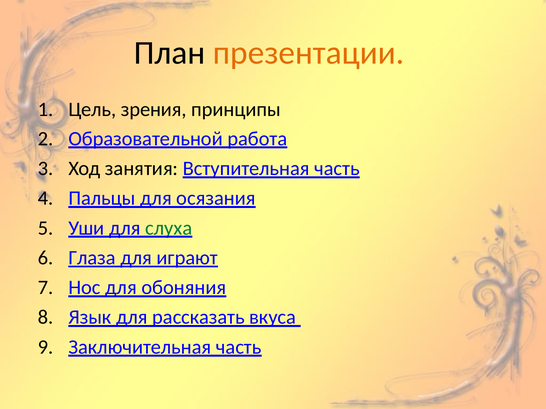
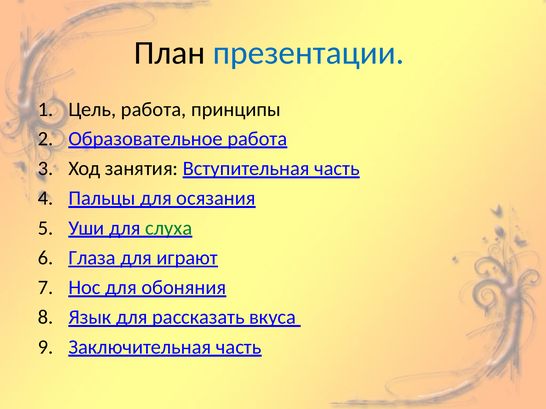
презентации colour: orange -> blue (309, 53)
Цель зрения: зрения -> работа (154, 109)
Образовательной: Образовательной -> Образовательное (146, 139)
